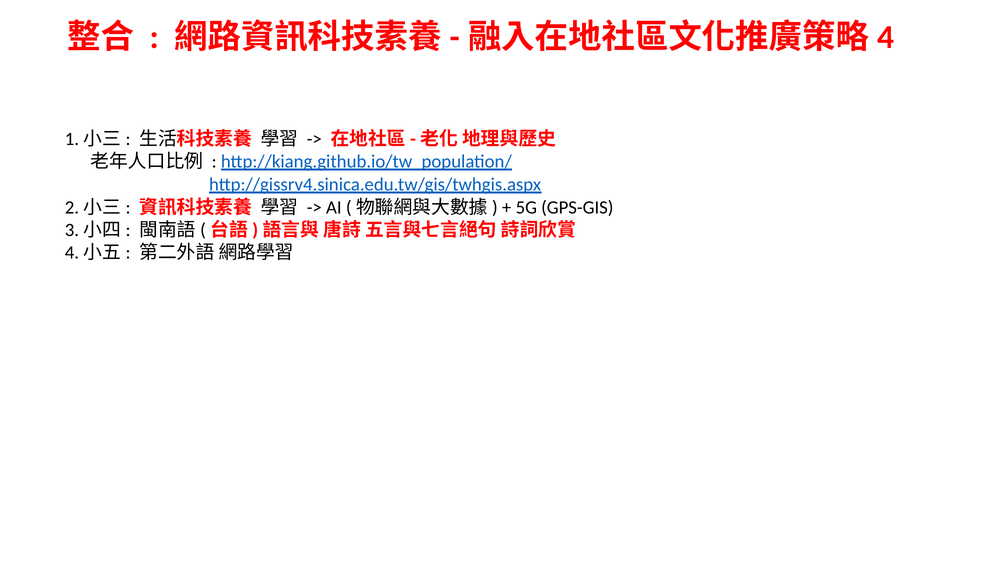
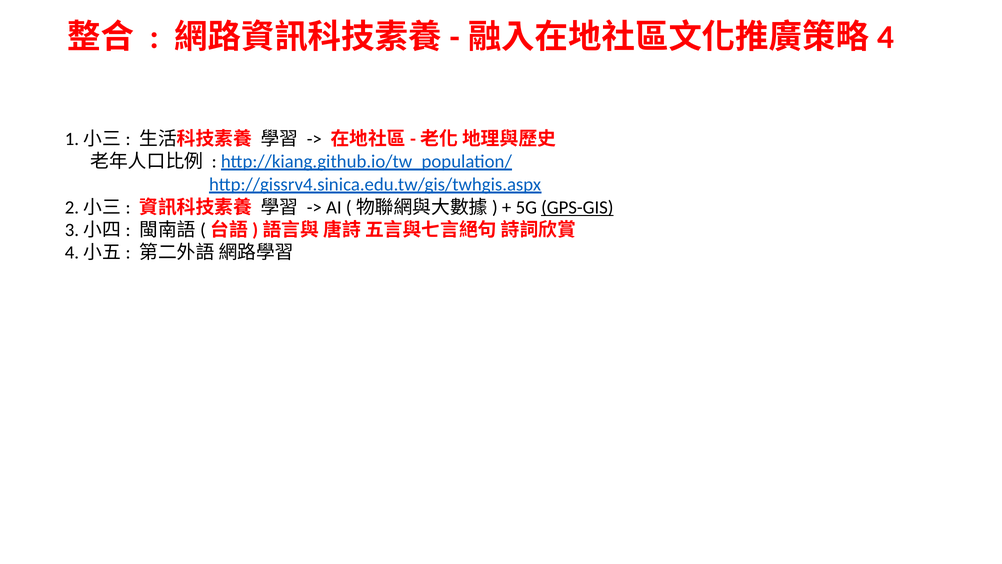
GPS-GIS underline: none -> present (577, 207)
